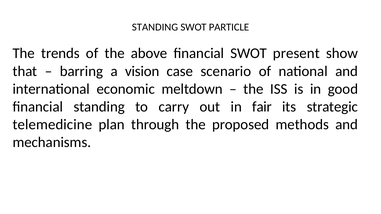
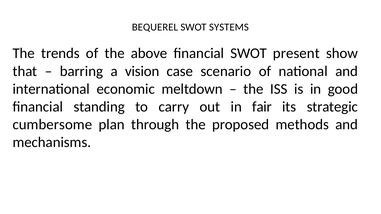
STANDING: STANDING -> BEQUEREL (155, 27)
PARTICLE: PARTICLE -> SYSTEMS (229, 27)
telemedicine: telemedicine -> cumbersome (52, 125)
